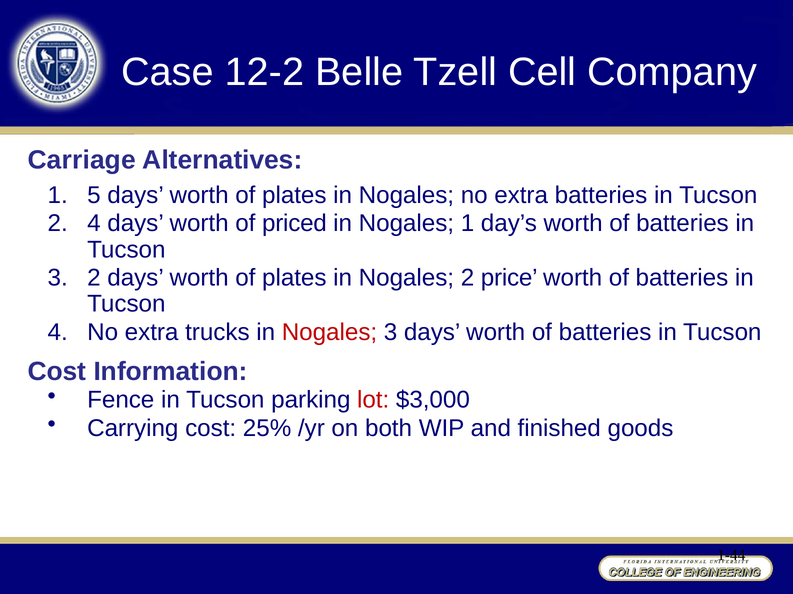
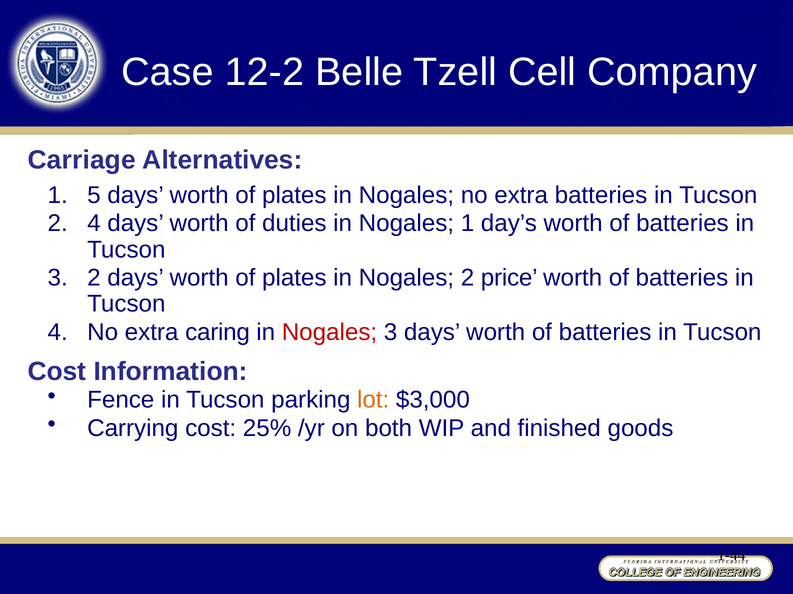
priced: priced -> duties (294, 224)
trucks: trucks -> caring (218, 333)
lot colour: red -> orange (373, 400)
